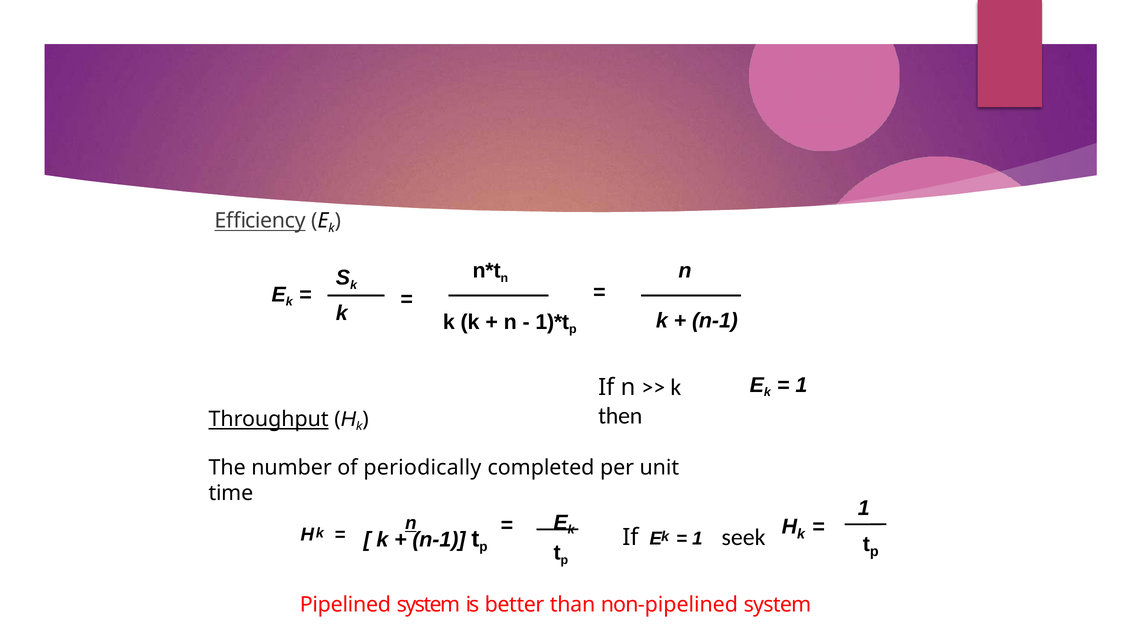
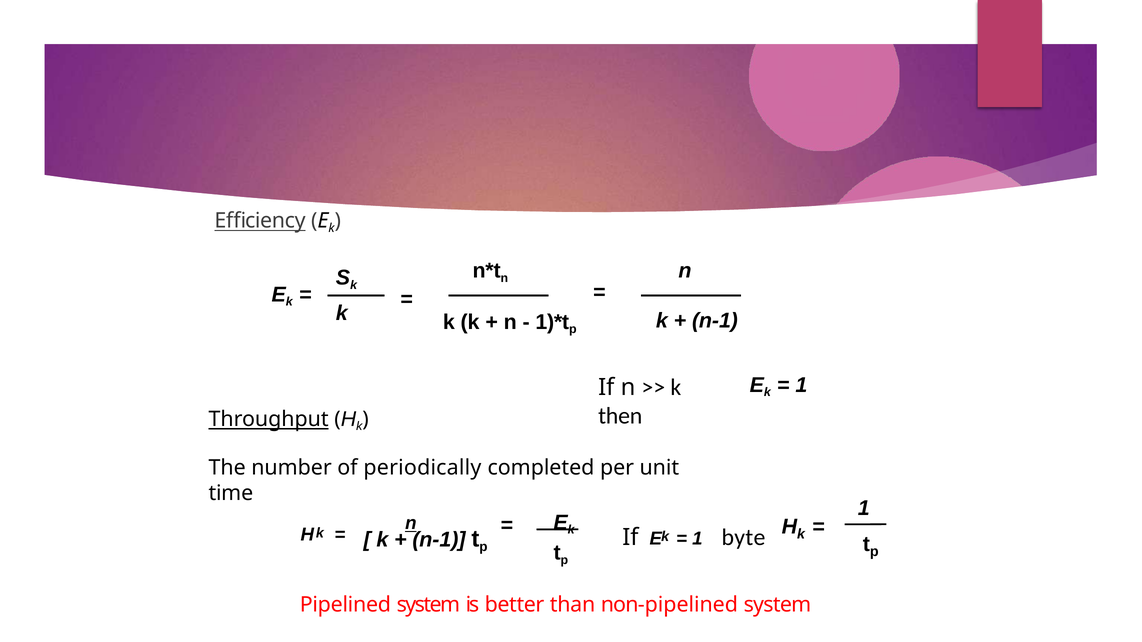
seek: seek -> byte (743, 538)
